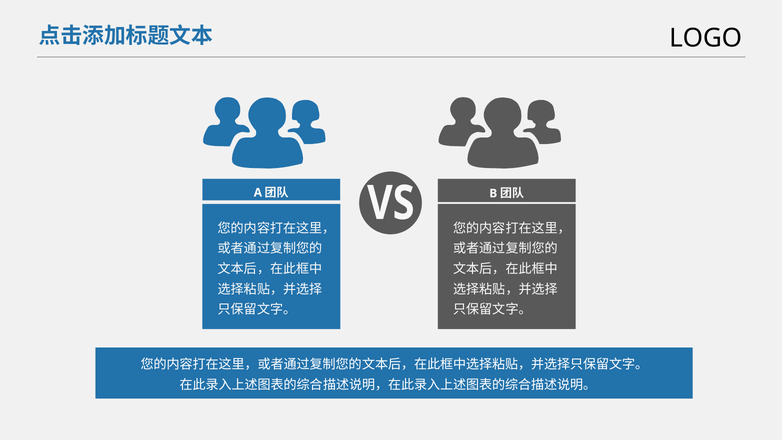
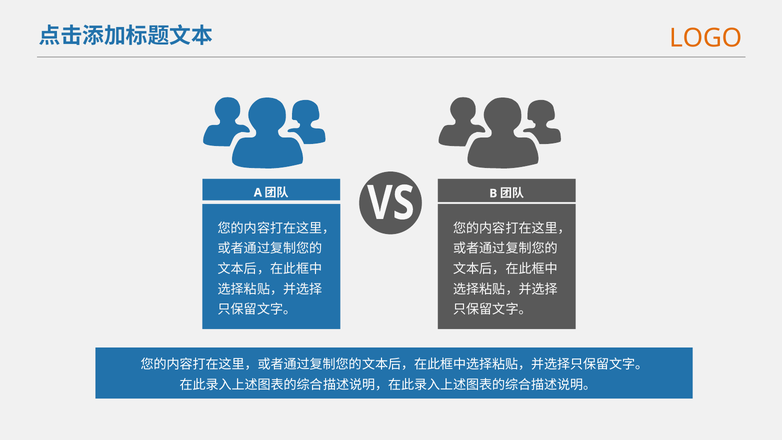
LOGO colour: black -> orange (706, 38)
